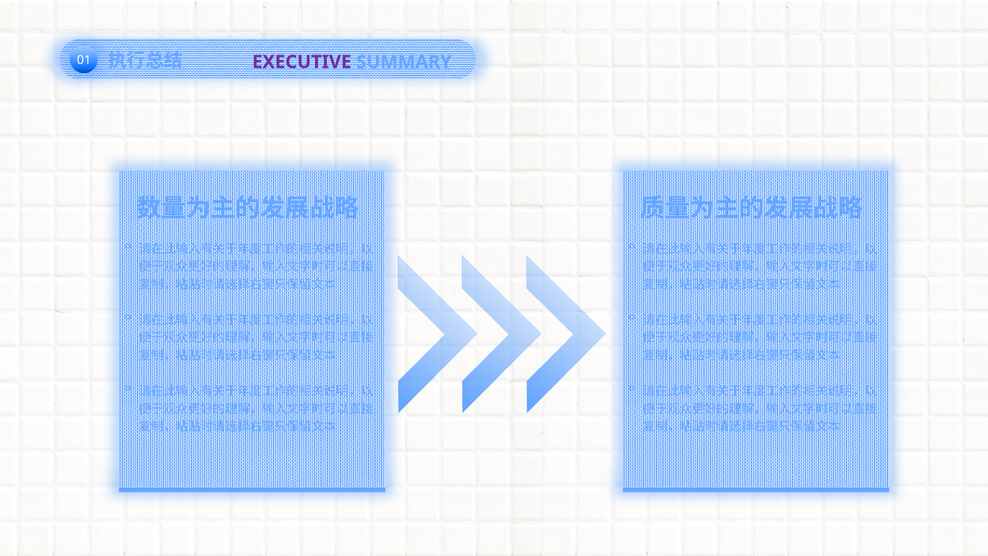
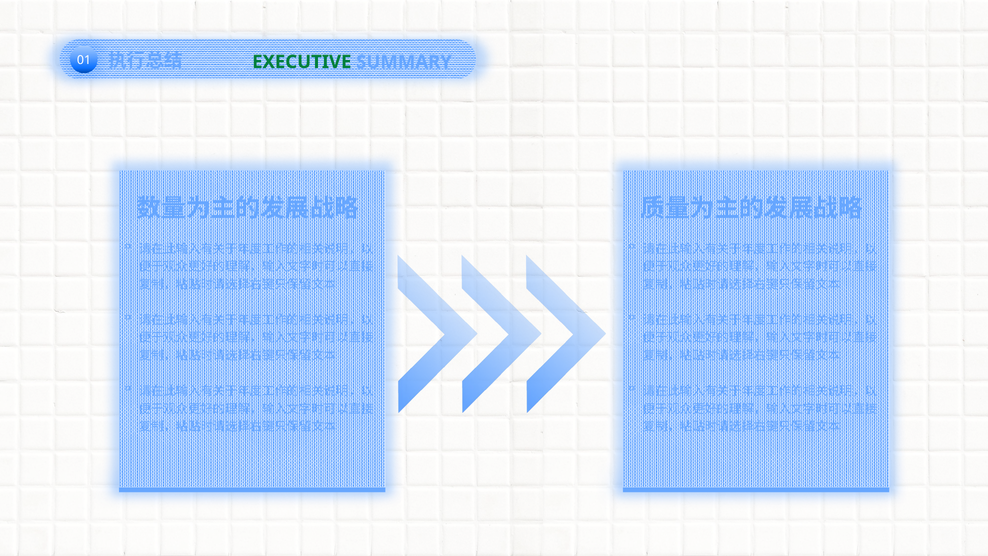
EXECUTIVE colour: purple -> green (302, 62)
